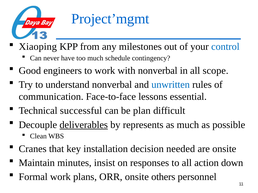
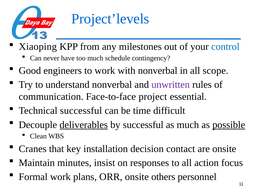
Project’mgmt: Project’mgmt -> Project’levels (110, 19)
unwritten colour: blue -> purple (171, 85)
lessons: lessons -> project (153, 97)
plan: plan -> time (142, 111)
by represents: represents -> successful (143, 125)
possible underline: none -> present (229, 125)
needed: needed -> contact (181, 149)
down: down -> focus (232, 163)
